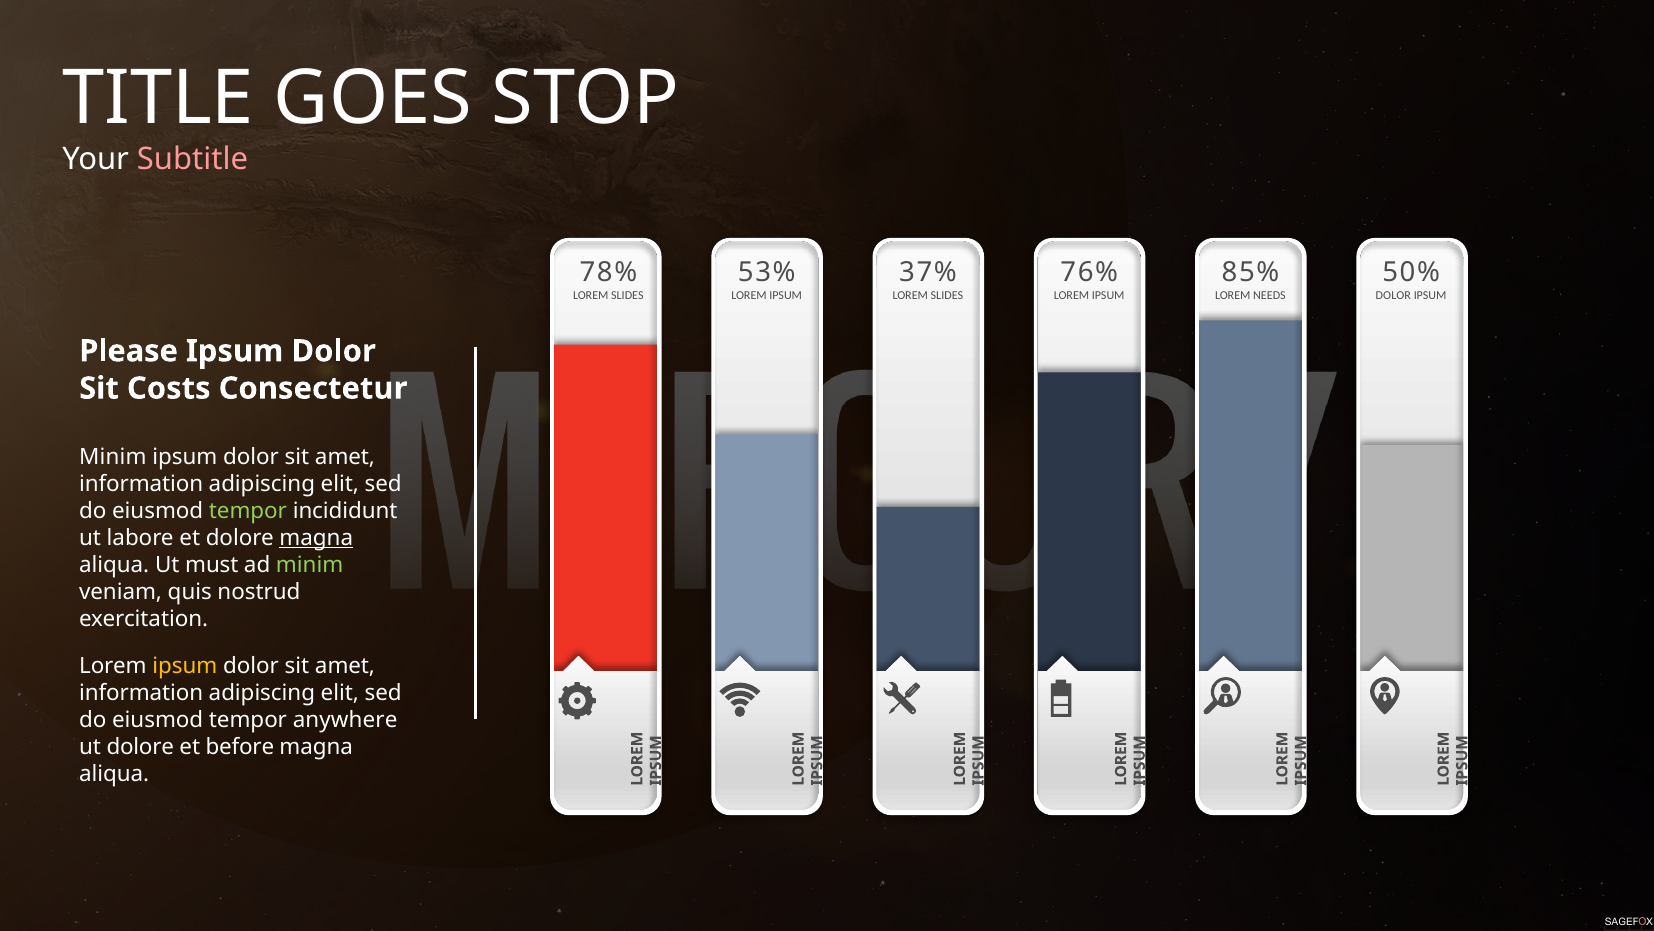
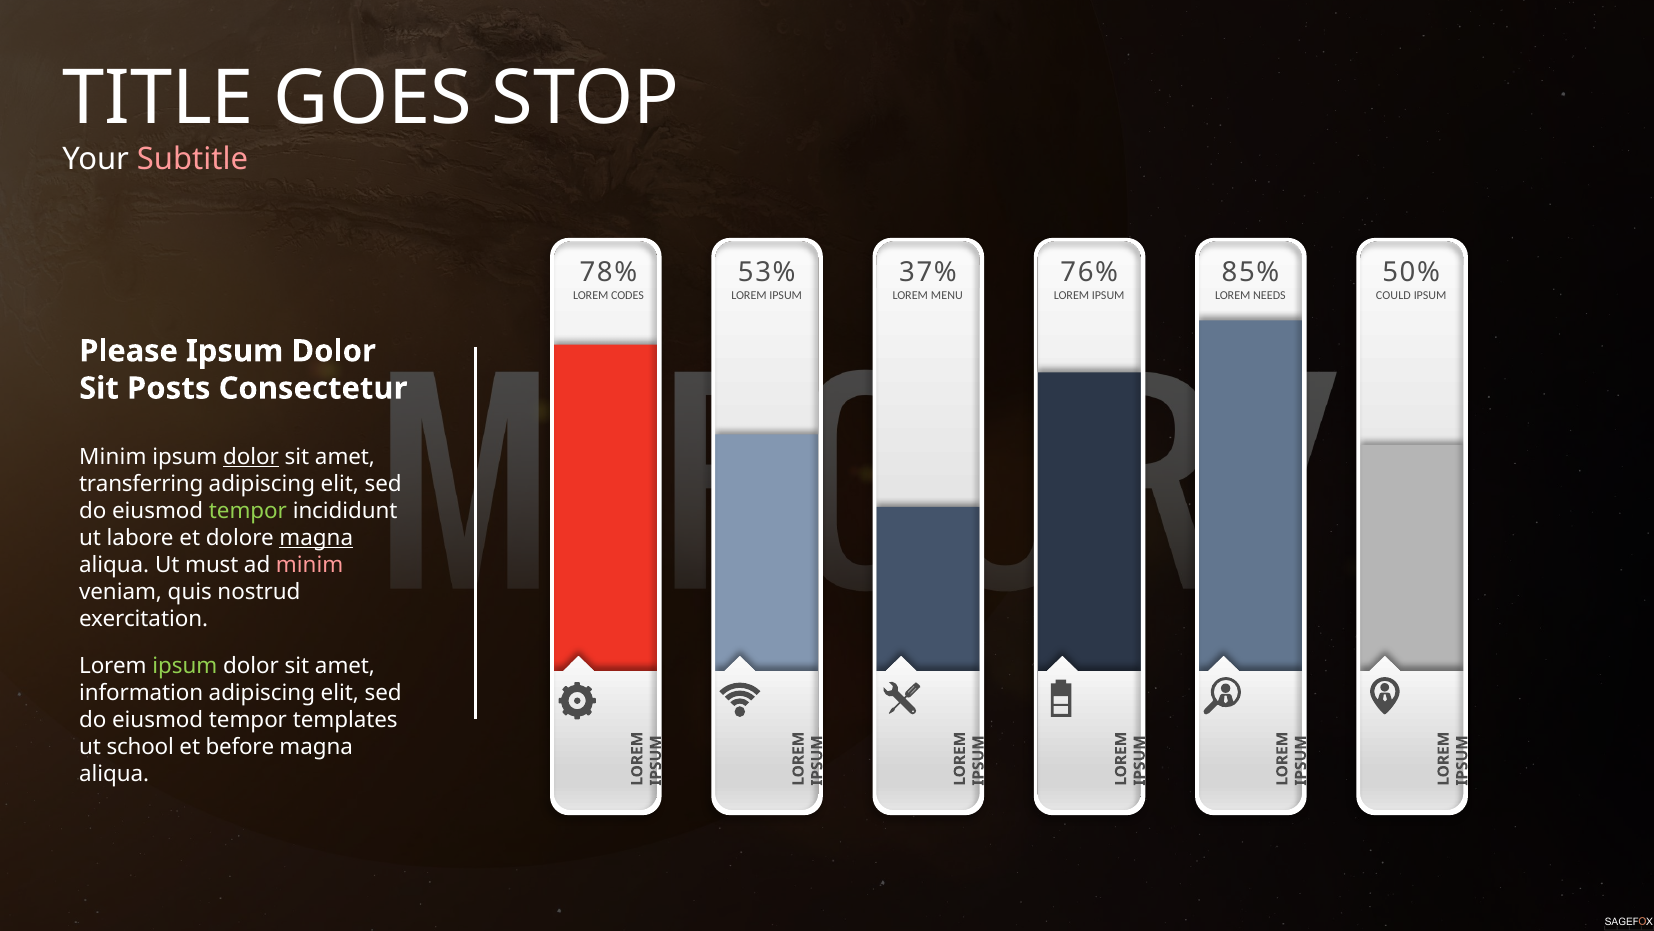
SLIDES: SLIDES -> CODES (627, 295)
SLIDES: SLIDES -> MENU (947, 295)
DOLOR: DOLOR -> COULD (1393, 295)
Costs: Costs -> Posts (169, 388)
dolor underline: none -> present (251, 457)
information: information -> transferring (141, 484)
minim colour: light green -> pink (310, 564)
ipsum colour: yellow -> light green (185, 666)
anywhere: anywhere -> templates (345, 720)
ut dolore: dolore -> school (140, 747)
